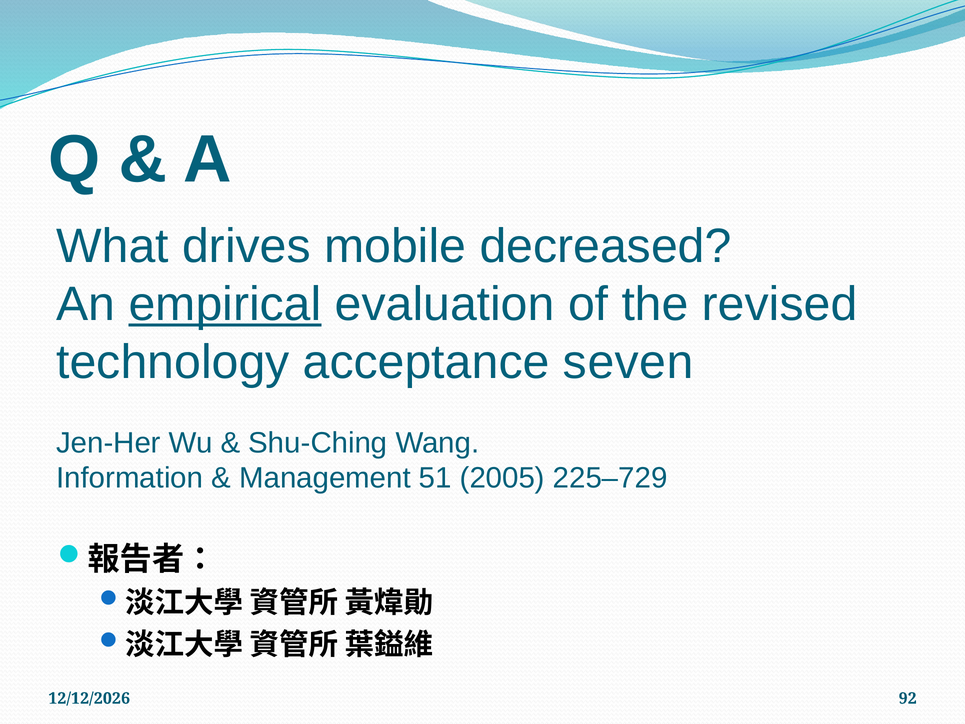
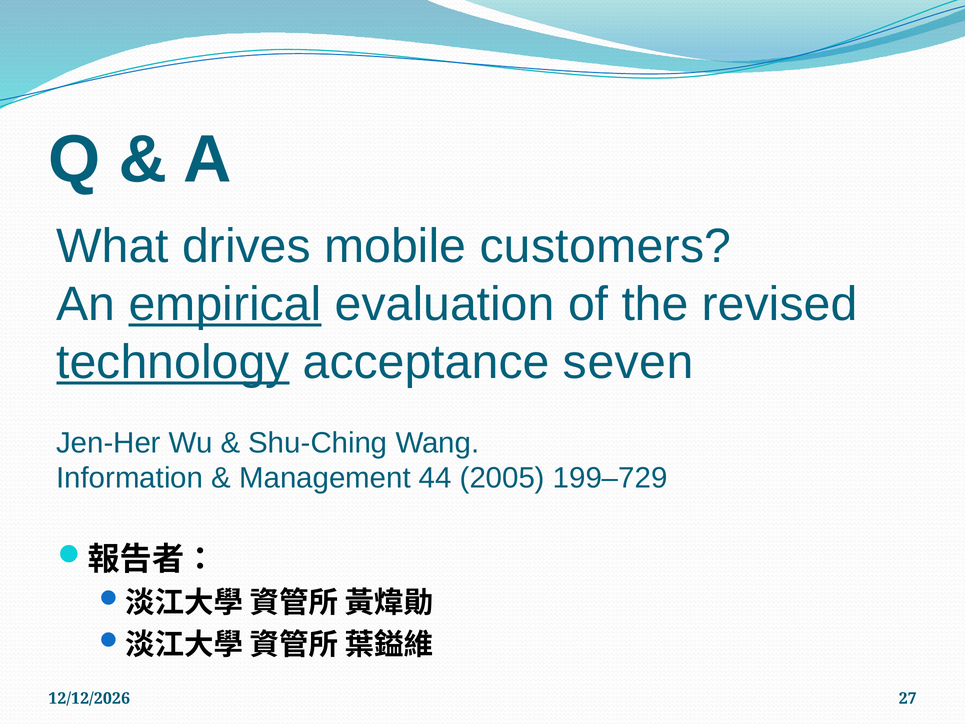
decreased: decreased -> customers (605, 246)
technology underline: none -> present (173, 362)
51: 51 -> 44 (435, 478)
225–729: 225–729 -> 199–729 (610, 478)
92: 92 -> 27 (908, 698)
